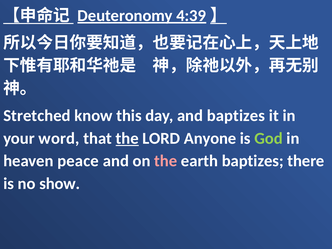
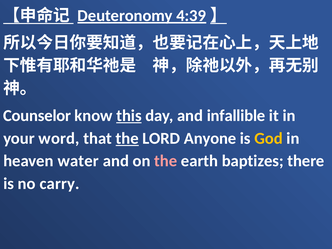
Stretched: Stretched -> Counselor (37, 116)
this underline: none -> present (129, 116)
and baptizes: baptizes -> infallible (236, 116)
God colour: light green -> yellow (269, 138)
peace: peace -> water (78, 161)
show: show -> carry (60, 184)
